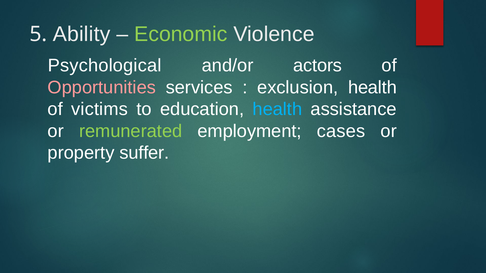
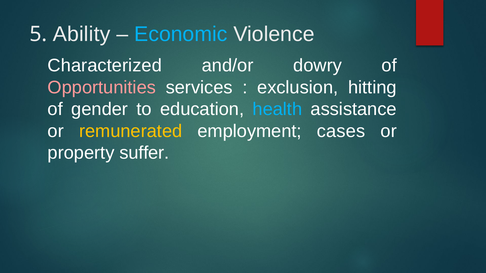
Economic colour: light green -> light blue (181, 34)
Psychological: Psychological -> Characterized (105, 66)
actors: actors -> dowry (318, 66)
exclusion health: health -> hitting (372, 87)
victims: victims -> gender (100, 109)
remunerated colour: light green -> yellow (131, 131)
